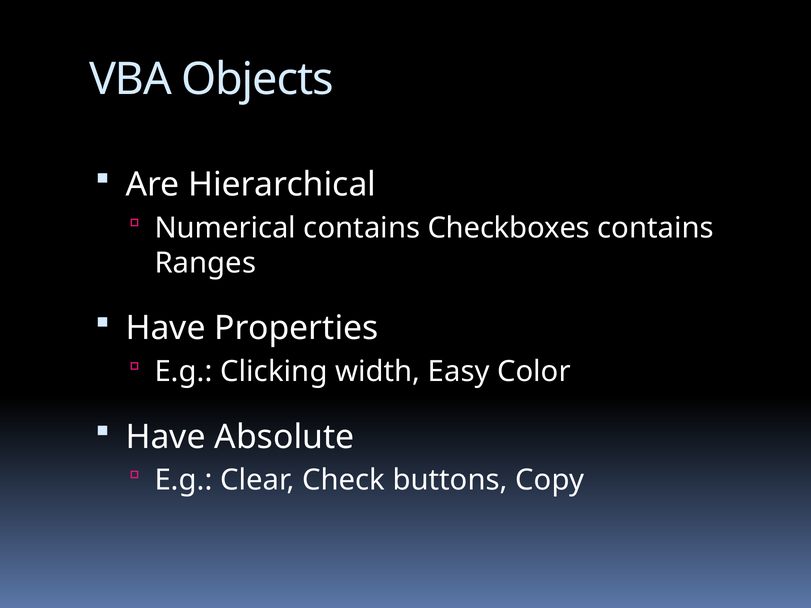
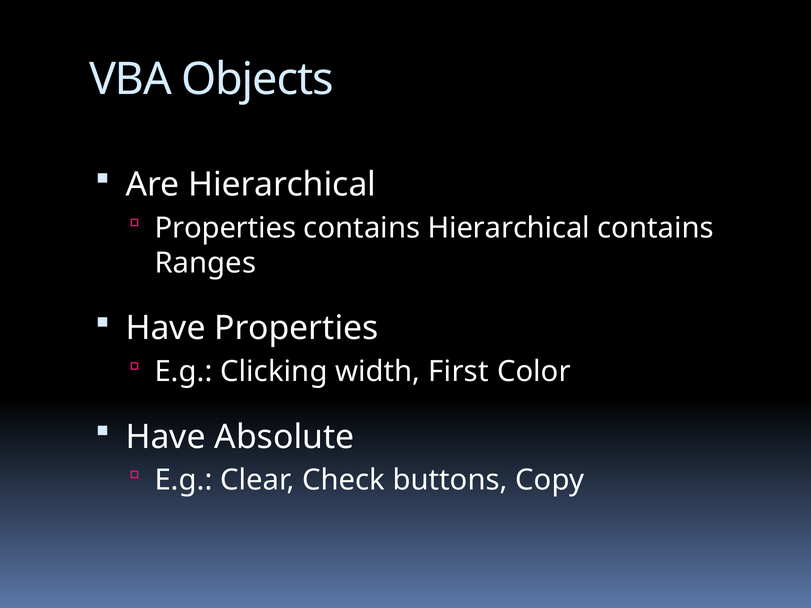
Numerical: Numerical -> Properties (225, 228)
contains Checkboxes: Checkboxes -> Hierarchical (509, 228)
Easy: Easy -> First (459, 372)
